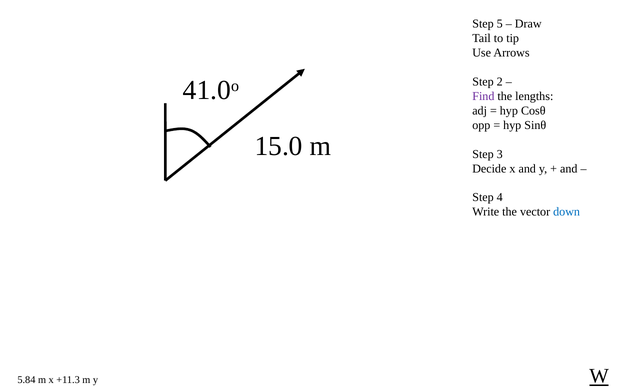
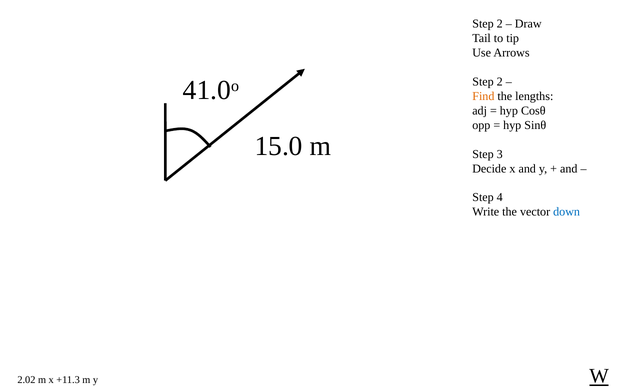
5: 5 -> 2 (500, 24)
Find colour: purple -> orange (483, 96)
5.84: 5.84 -> 2.02 (26, 380)
